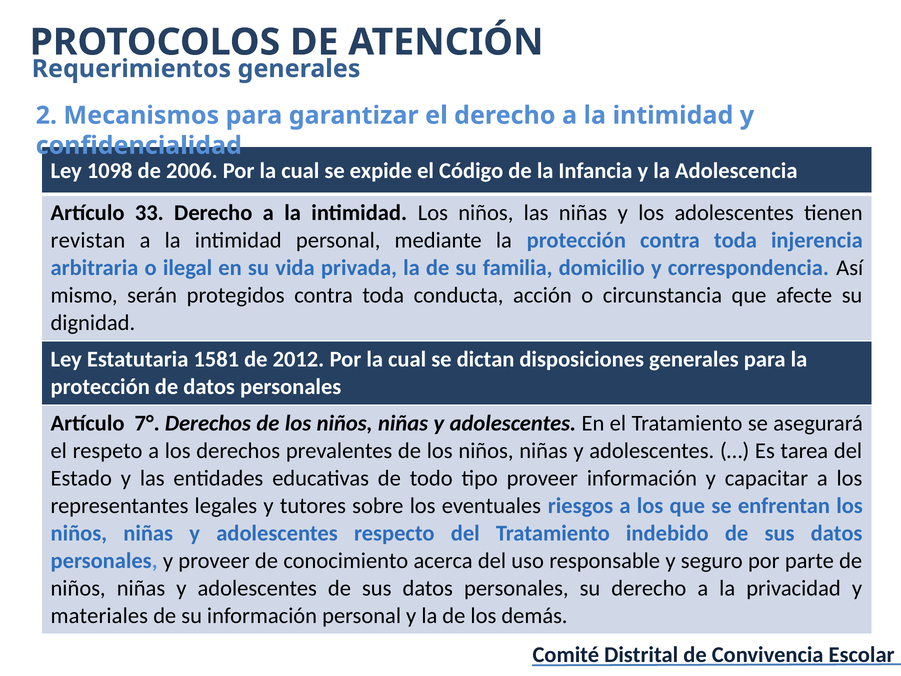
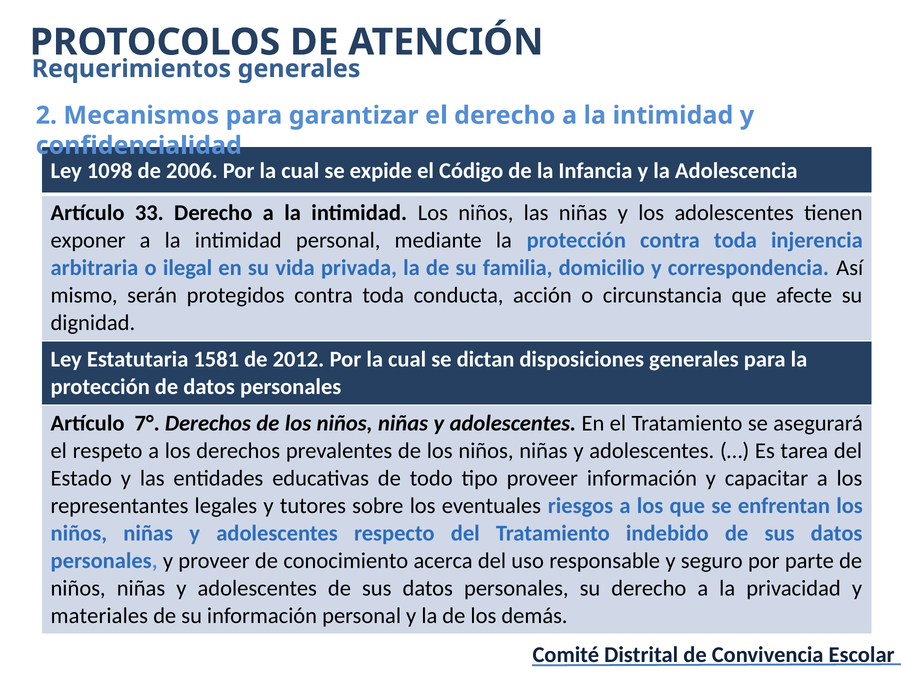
revistan: revistan -> exponer (88, 240)
